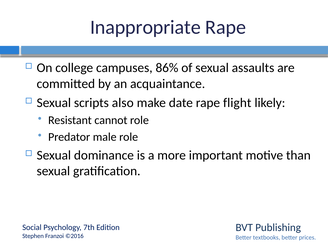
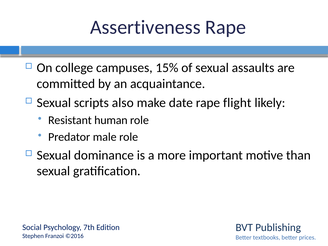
Inappropriate: Inappropriate -> Assertiveness (145, 27)
86%: 86% -> 15% (167, 68)
cannot: cannot -> human (111, 120)
